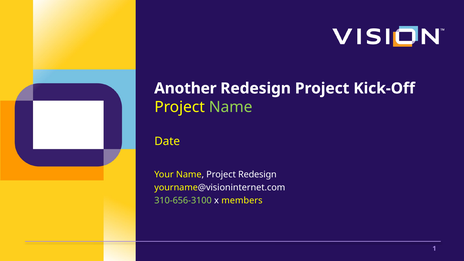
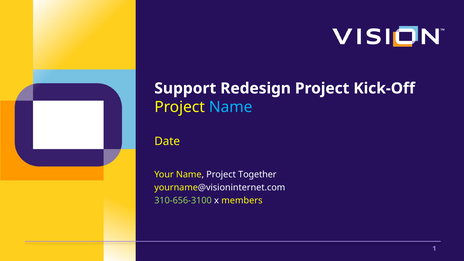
Another: Another -> Support (185, 88)
Name colour: light green -> light blue (231, 107)
Project Redesign: Redesign -> Together (257, 174)
